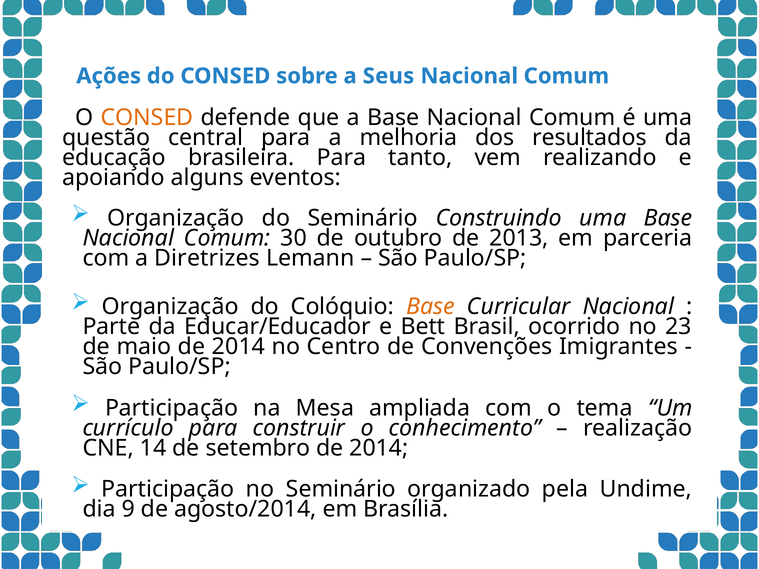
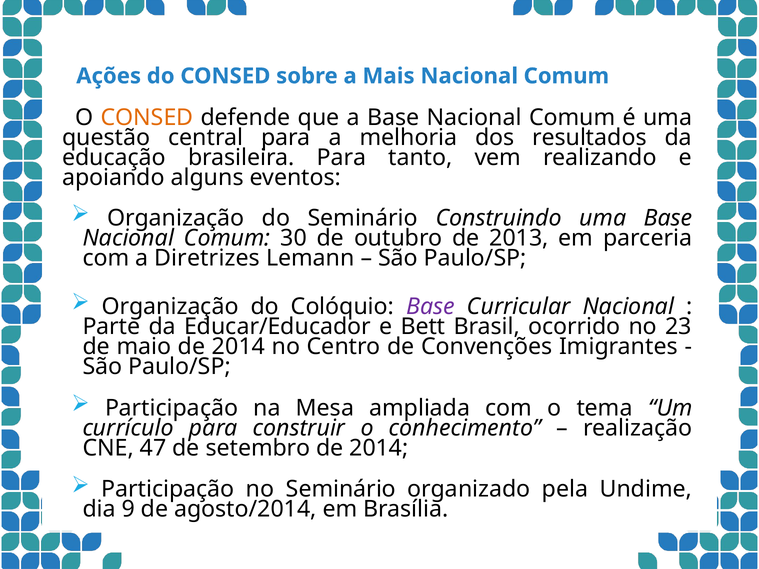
Seus: Seus -> Mais (389, 76)
Base colour: orange -> purple (431, 307)
14: 14 -> 47 (153, 448)
